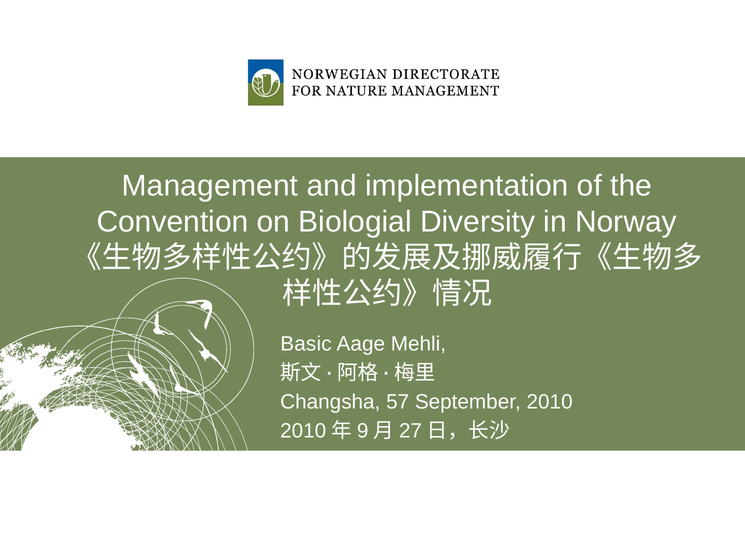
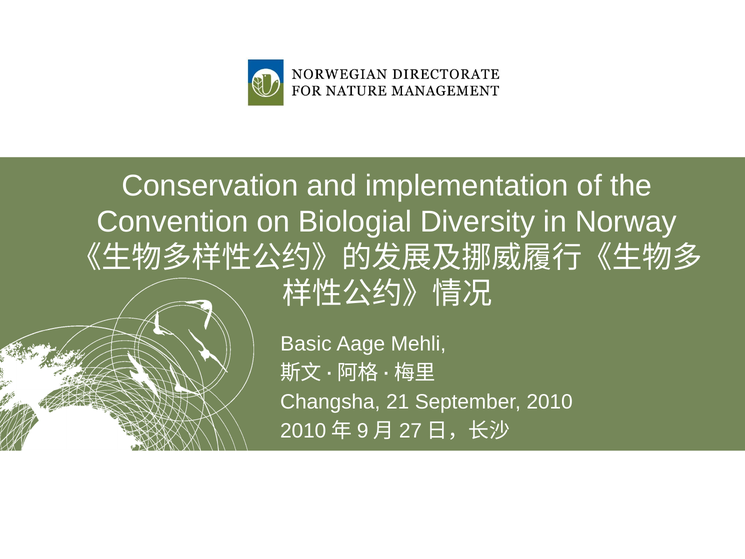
Management: Management -> Conservation (210, 186)
57: 57 -> 21 (398, 402)
